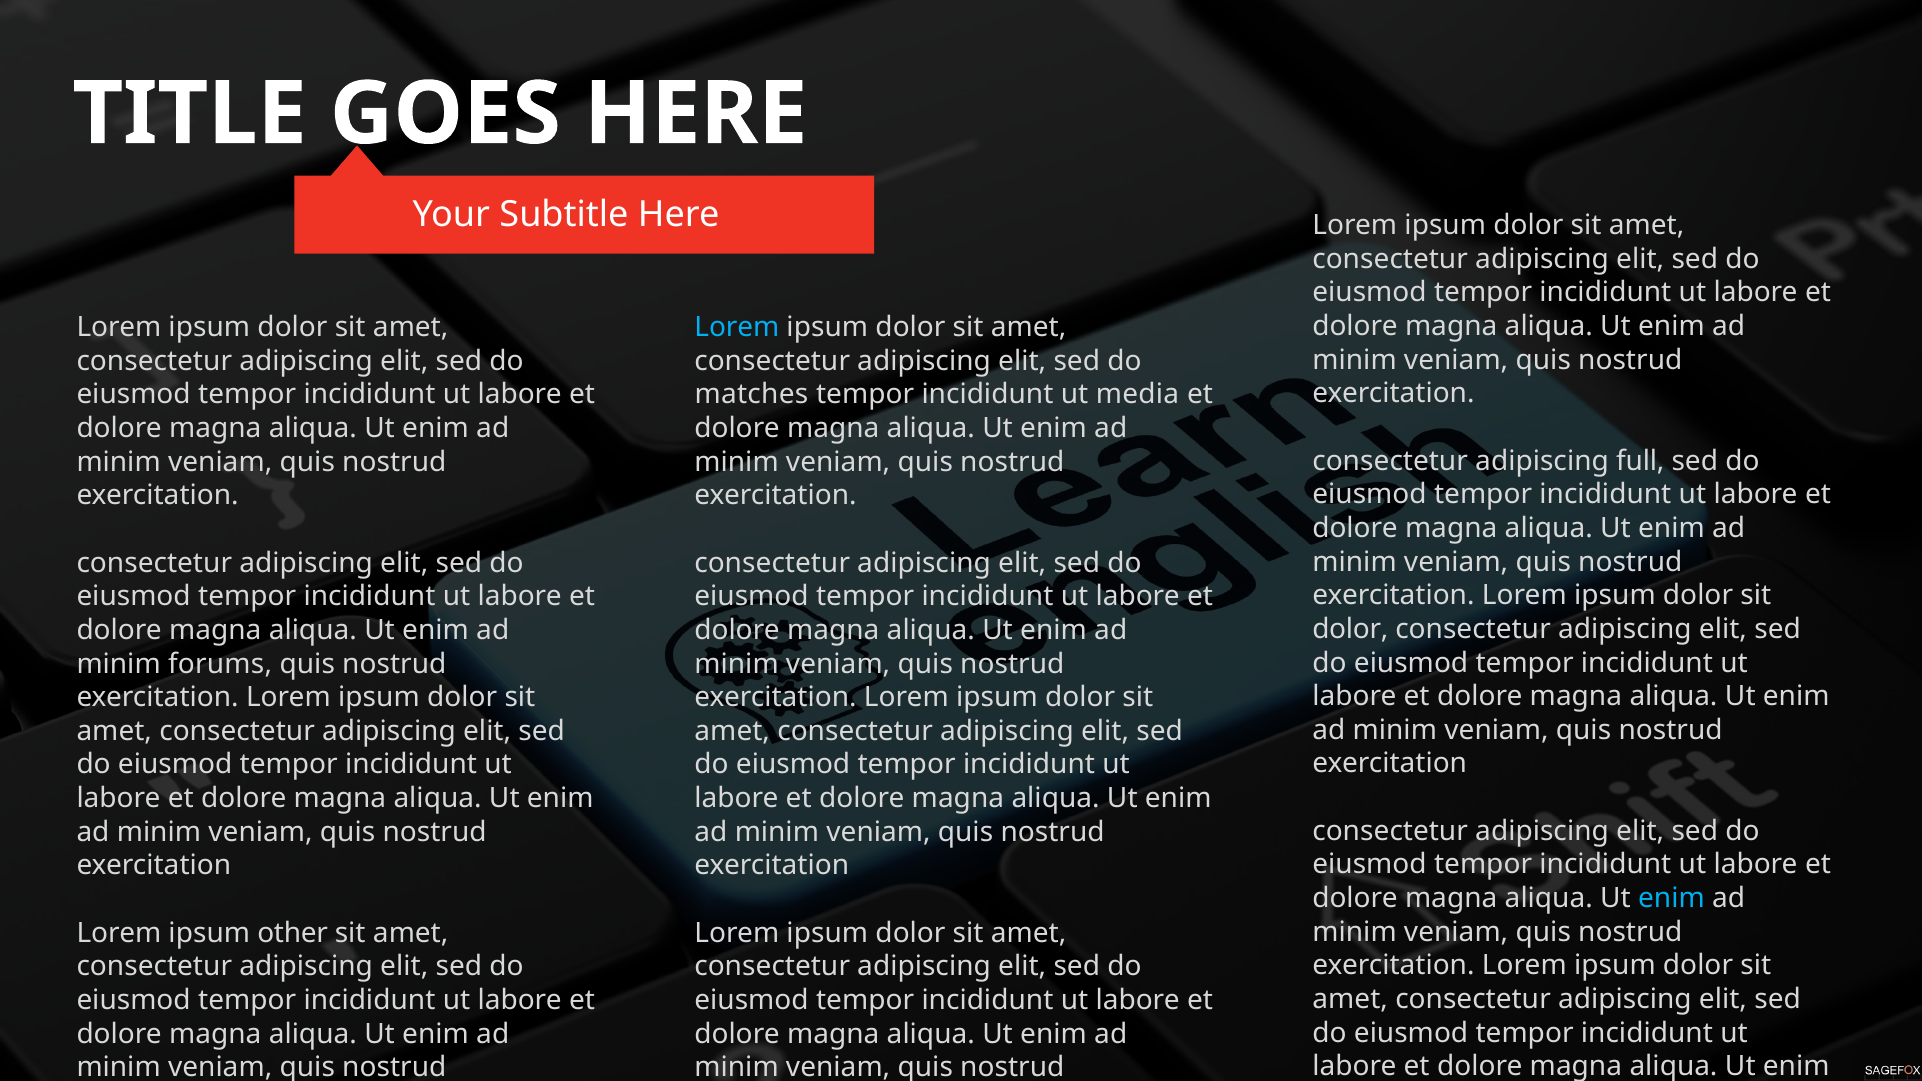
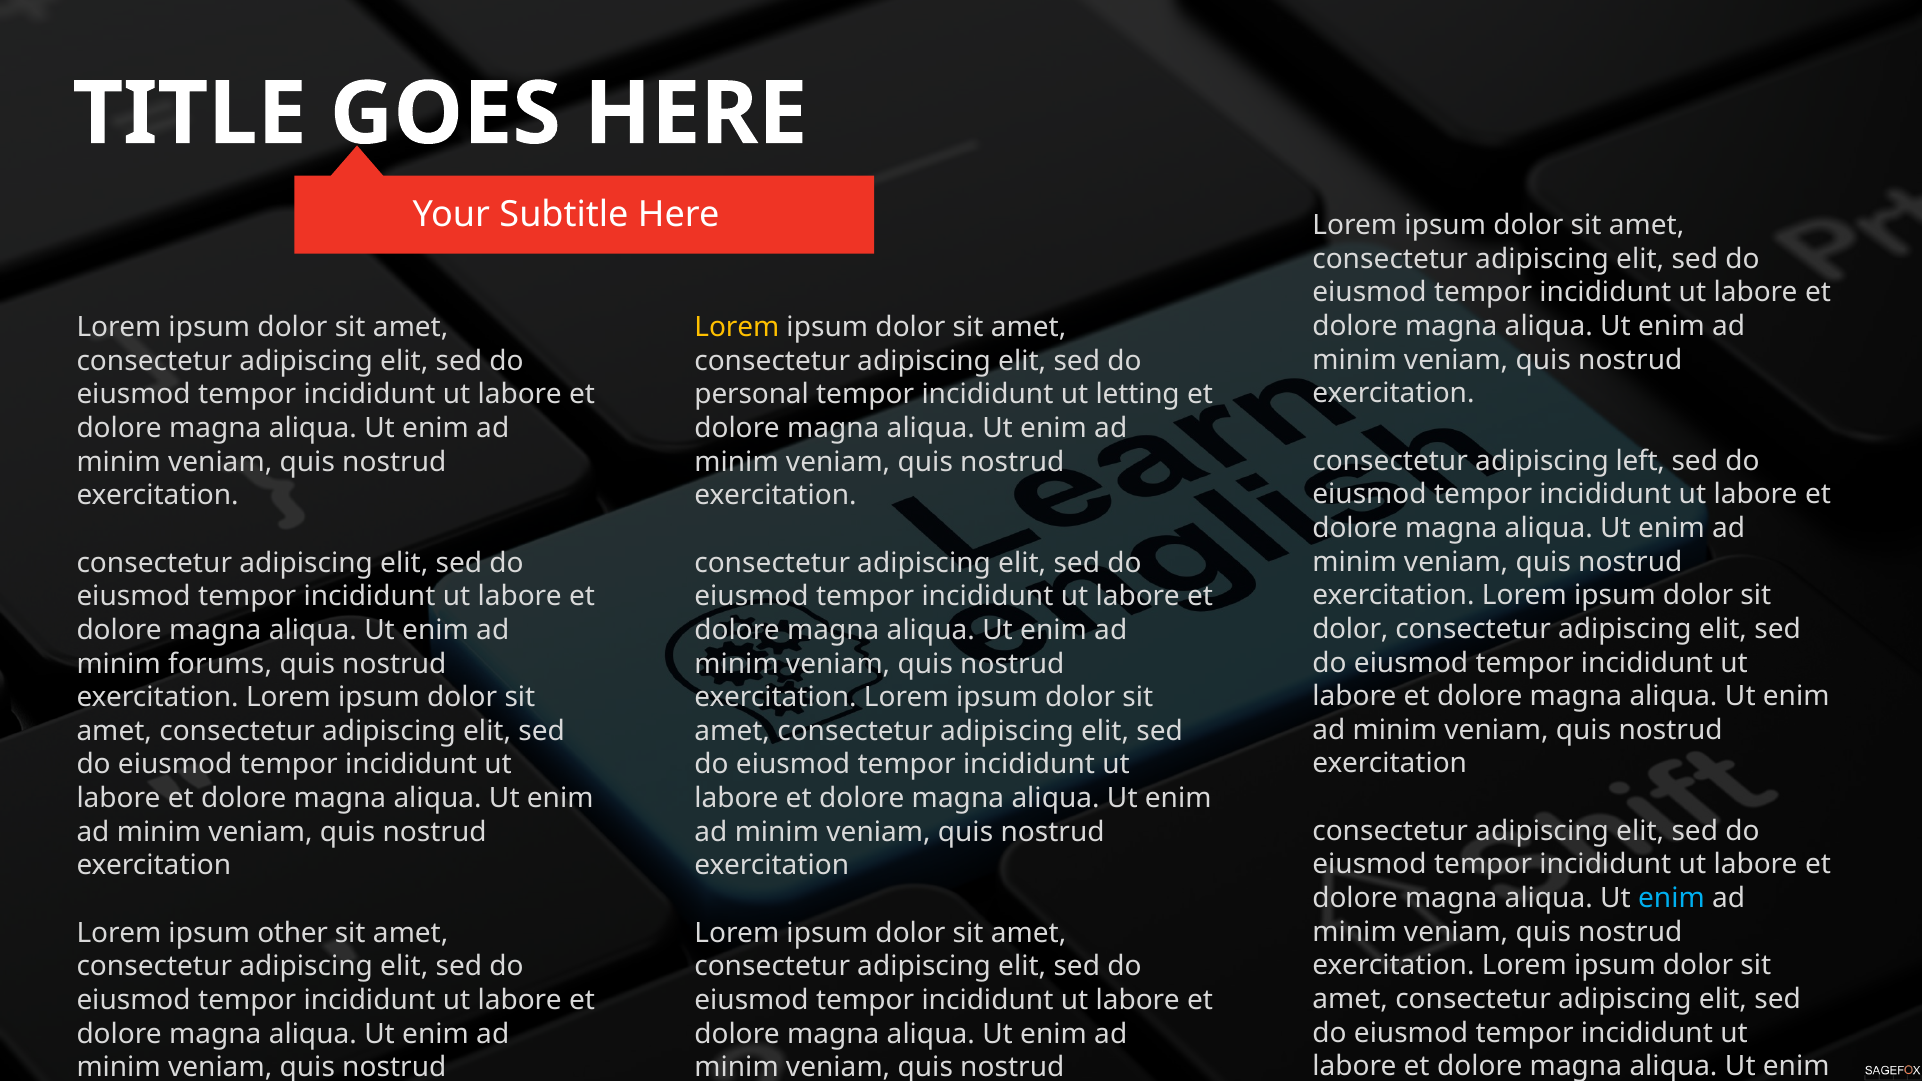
Lorem colour: light blue -> yellow (737, 327)
matches: matches -> personal (752, 395)
media: media -> letting (1138, 395)
full: full -> left (1640, 461)
